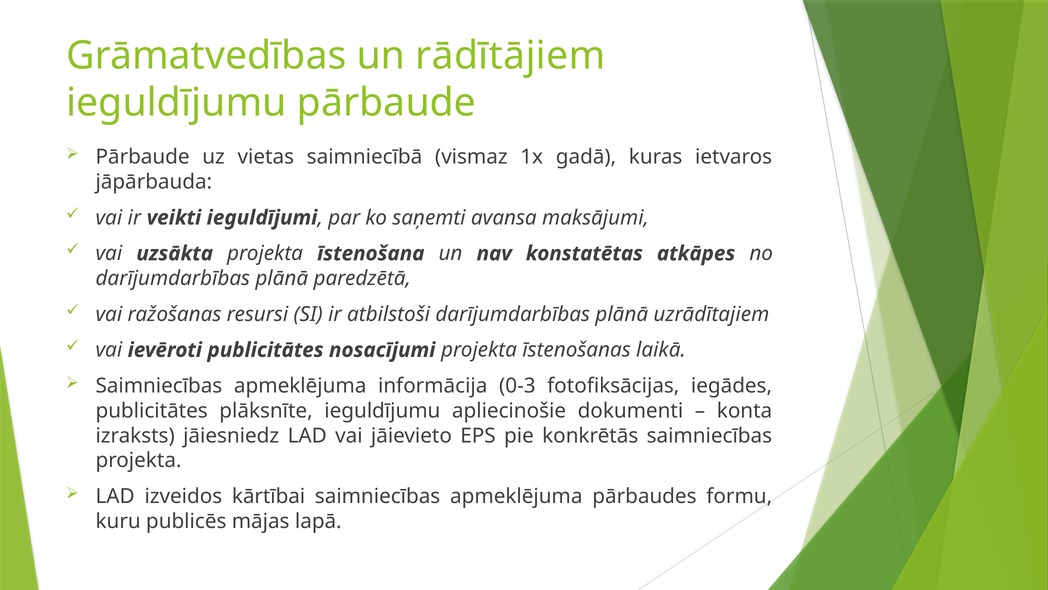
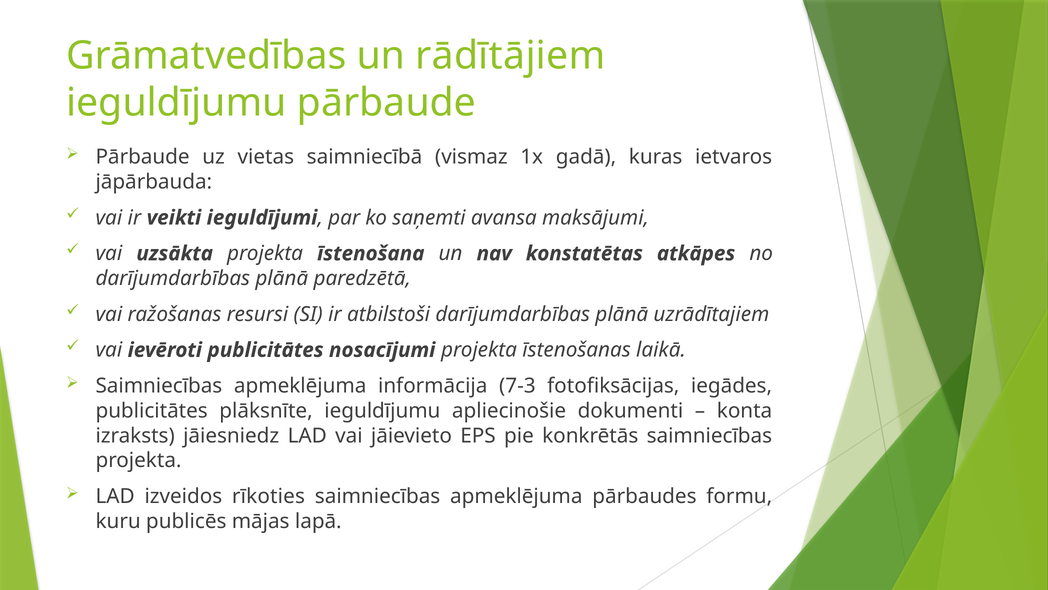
0-3: 0-3 -> 7-3 (517, 386)
kārtībai: kārtībai -> rīkoties (268, 496)
